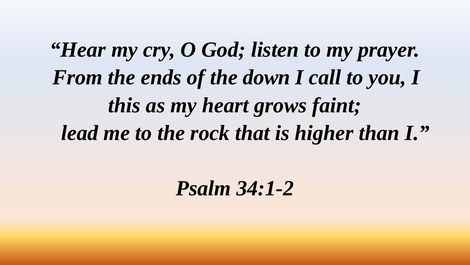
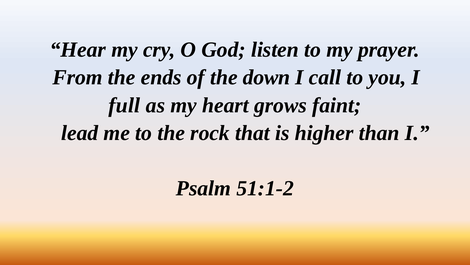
this: this -> full (124, 105)
34:1-2: 34:1-2 -> 51:1-2 (265, 188)
